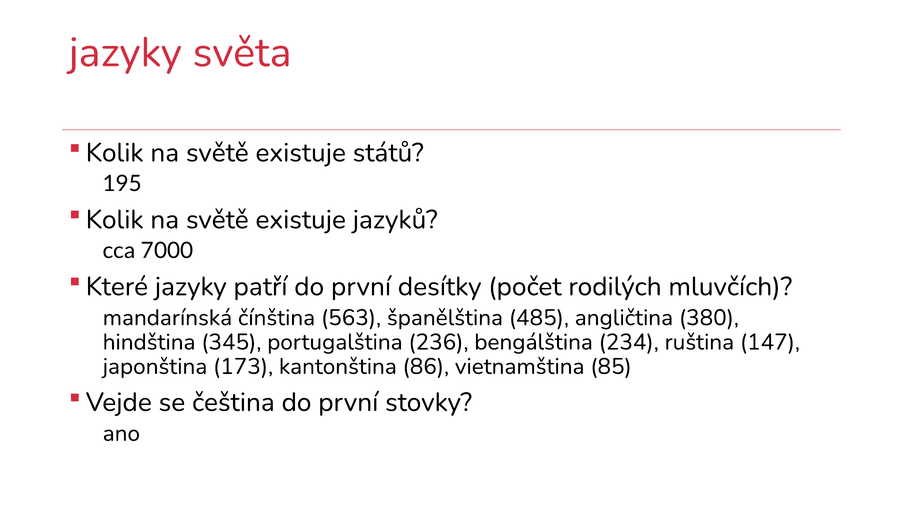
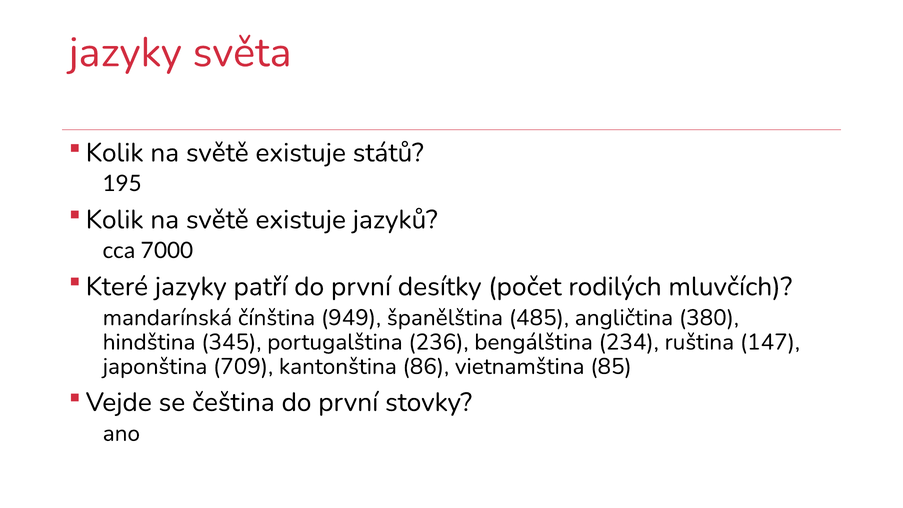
563: 563 -> 949 (351, 318)
173: 173 -> 709 (243, 366)
